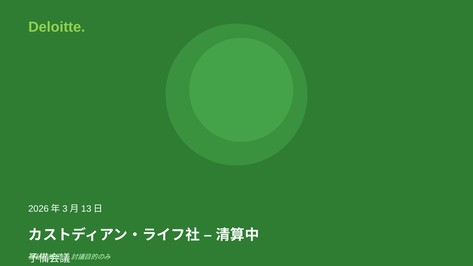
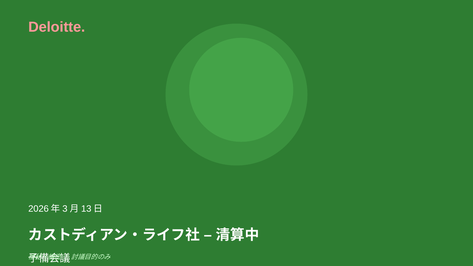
Deloitte colour: light green -> pink (57, 27)
